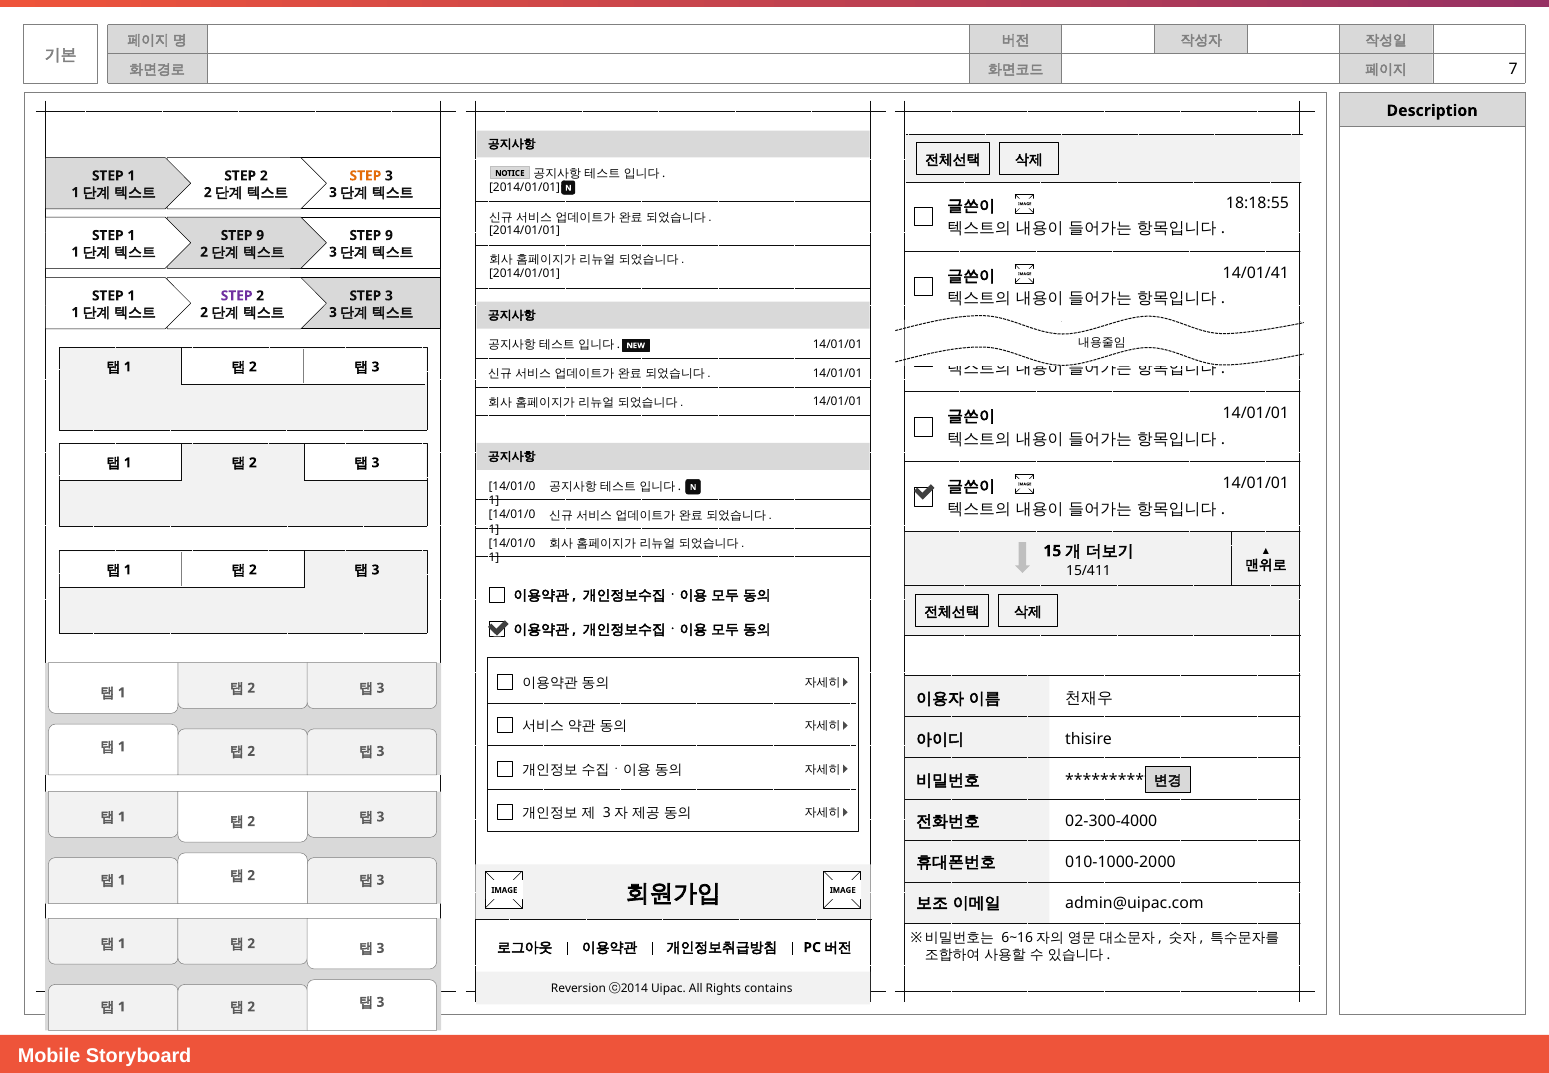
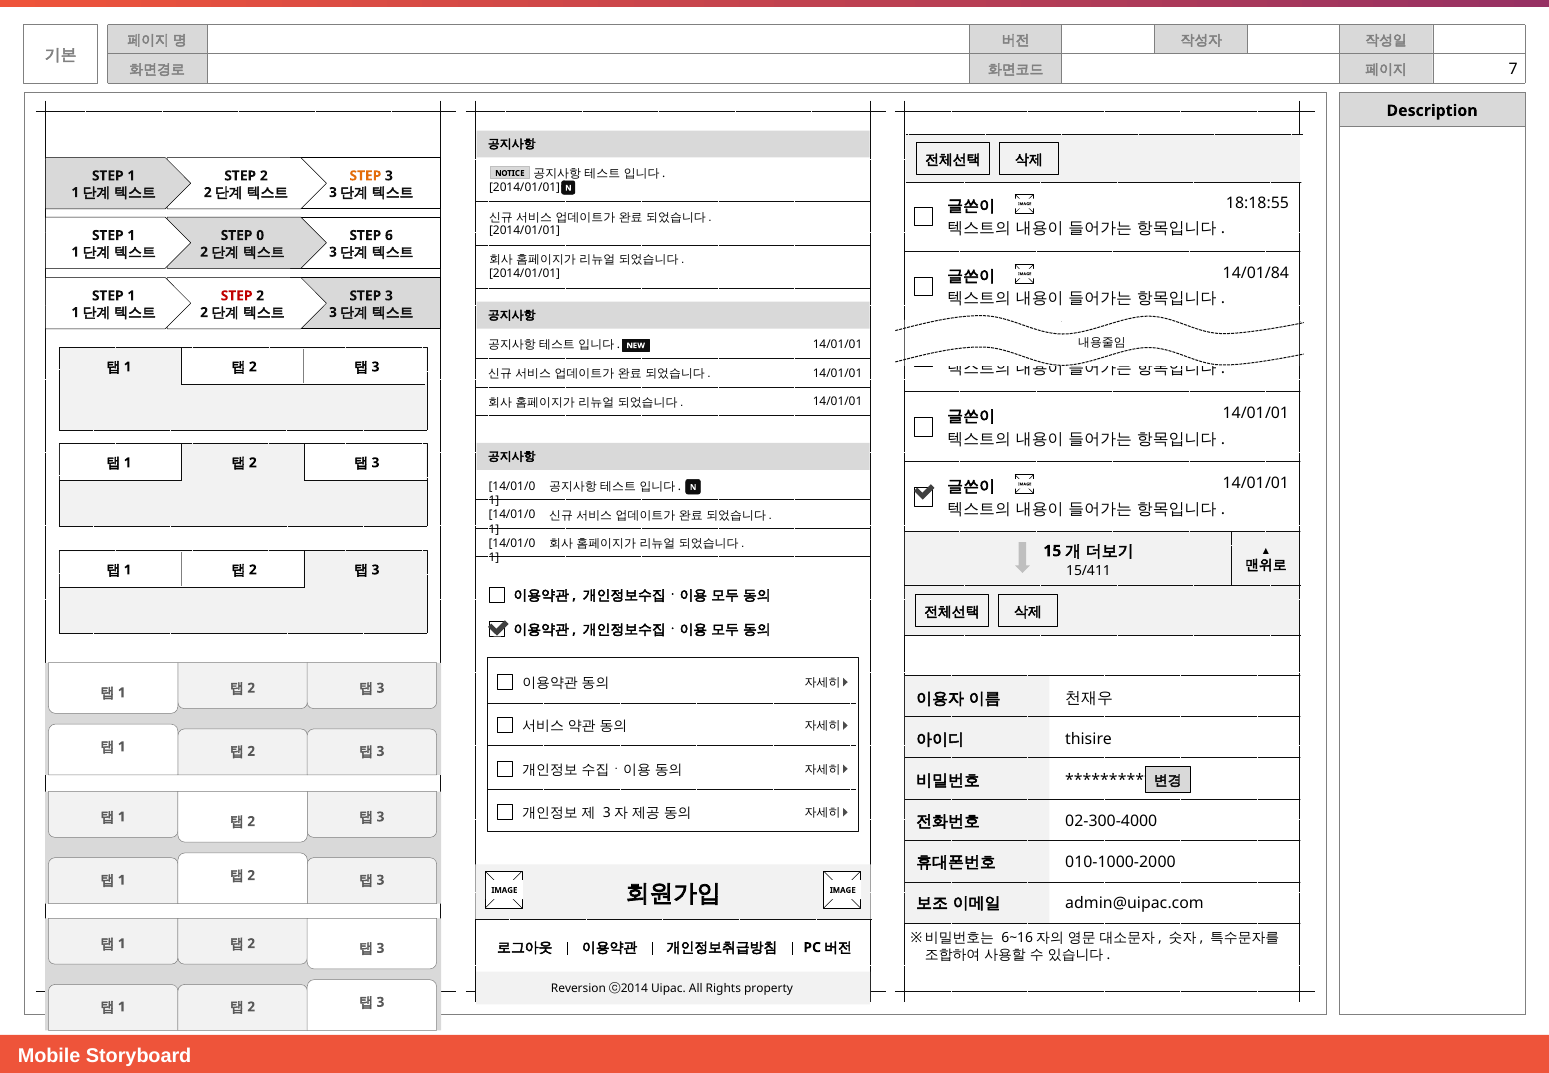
9: 9 -> 0 (260, 235)
9: 9 -> 6 (389, 235)
14/01/41: 14/01/41 -> 14/01/84 (1256, 273)
STEP colour: purple -> red (237, 296)
contains: contains -> property (769, 988)
